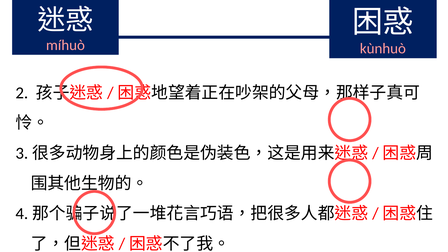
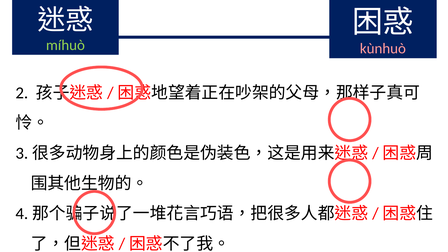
míhuò colour: pink -> light green (65, 45)
